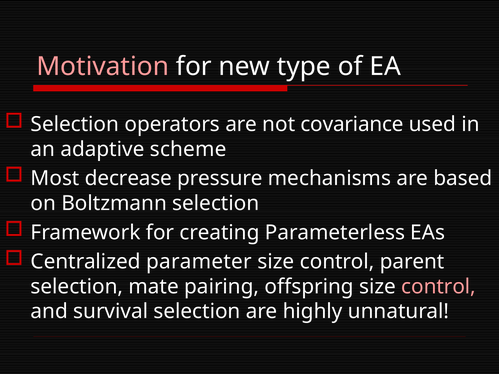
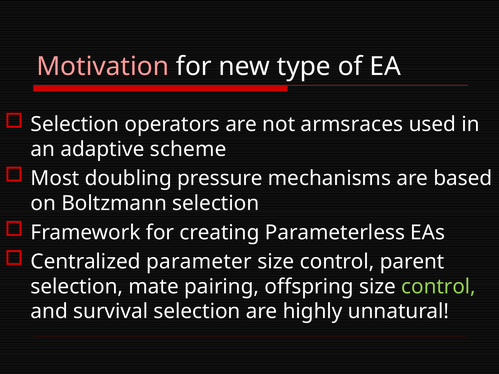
covariance: covariance -> armsraces (352, 125)
decrease: decrease -> doubling (128, 179)
control colour: pink -> light green (439, 287)
